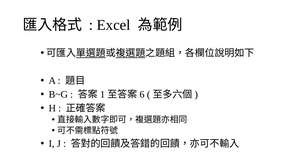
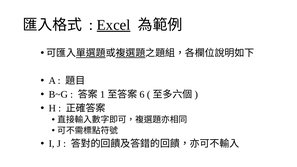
Excel underline: none -> present (114, 25)
